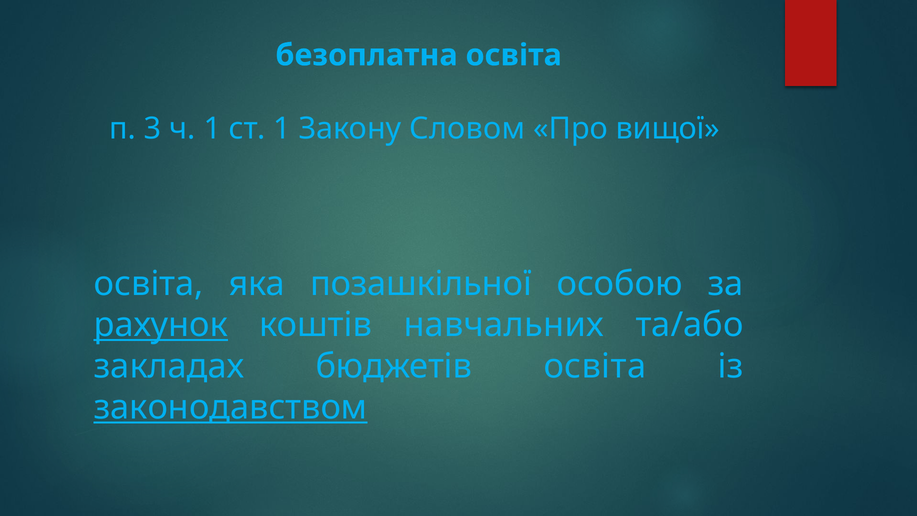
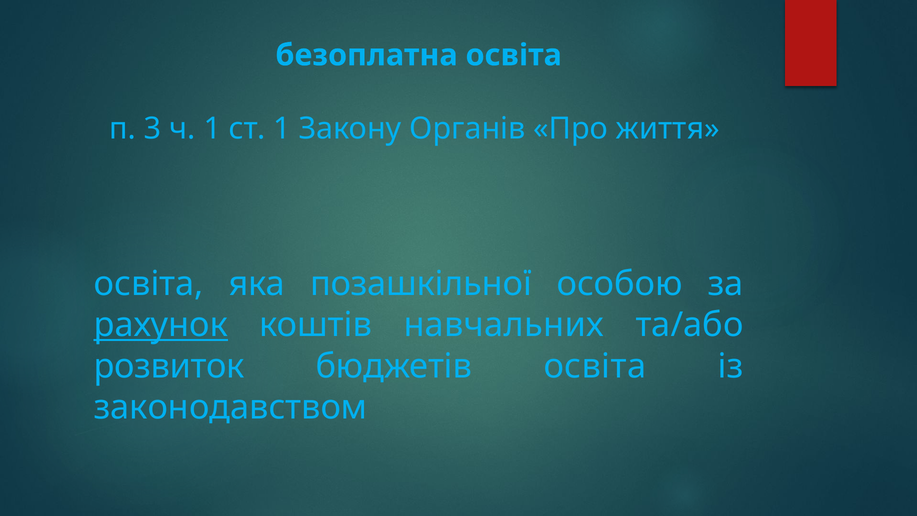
Словом: Словом -> Органів (467, 129)
вищої: вищої -> життя (668, 129)
закладах: закладах -> розвиток (169, 366)
законодавством underline: present -> none (231, 407)
